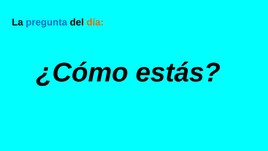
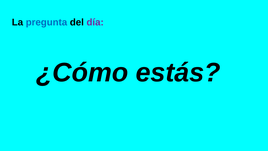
día colour: orange -> purple (95, 22)
